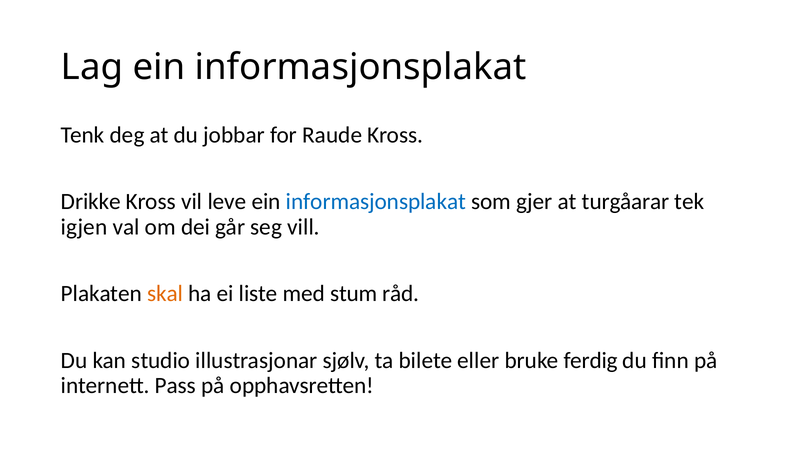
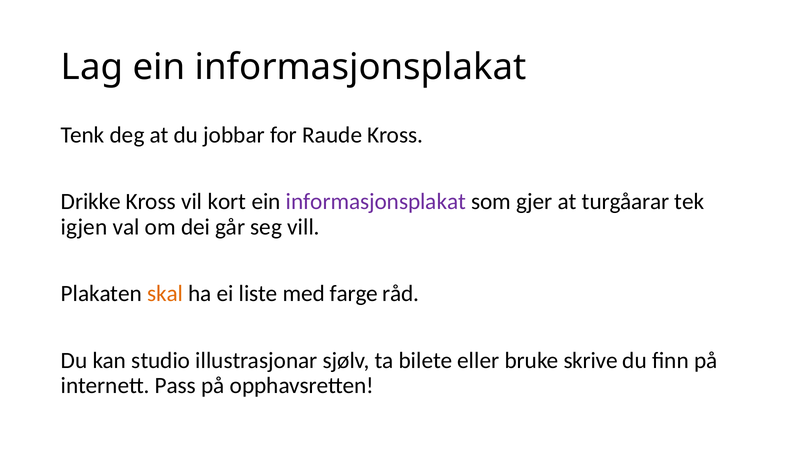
leve: leve -> kort (227, 202)
informasjonsplakat colour: blue -> purple (376, 202)
stum: stum -> farge (354, 294)
ferdig: ferdig -> skrive (591, 361)
